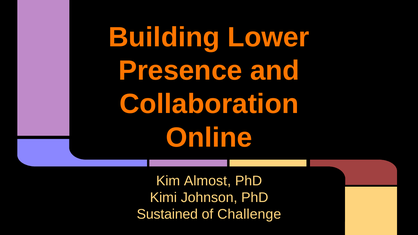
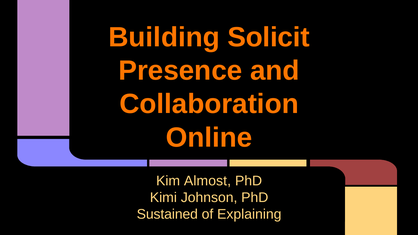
Lower: Lower -> Solicit (269, 37)
Challenge: Challenge -> Explaining (249, 214)
